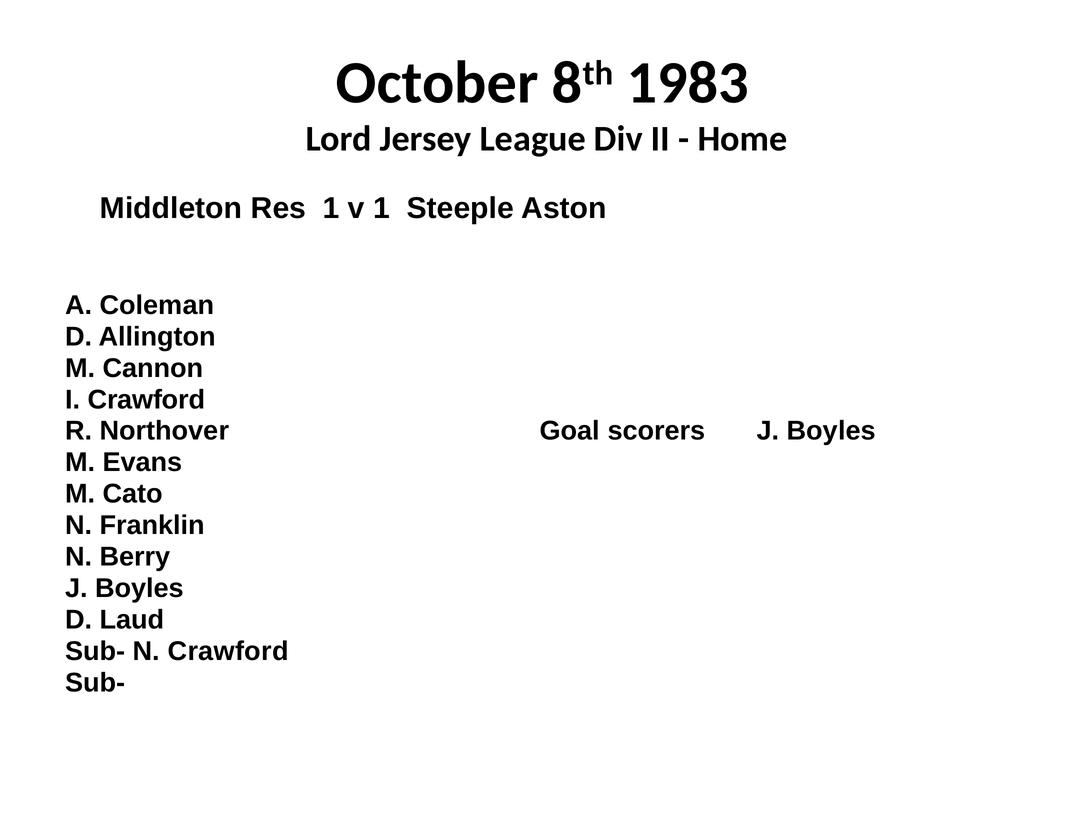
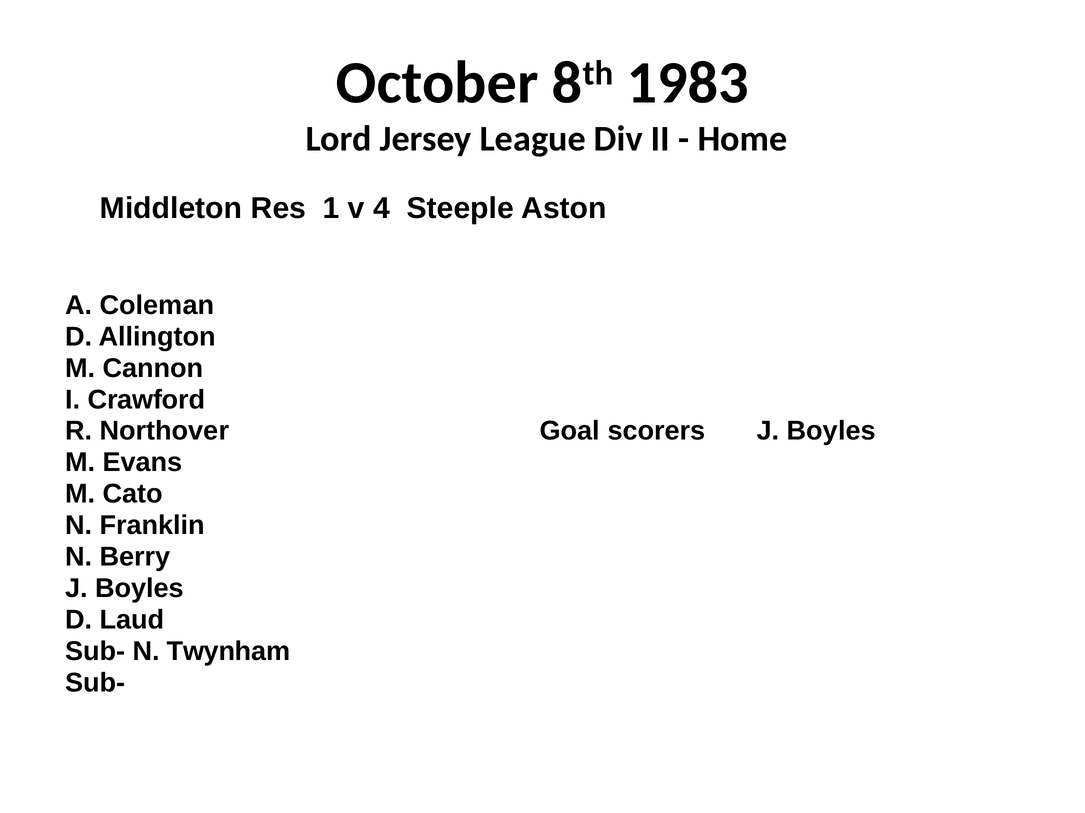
v 1: 1 -> 4 (381, 209)
N Crawford: Crawford -> Twynham (229, 652)
